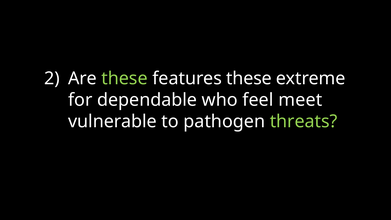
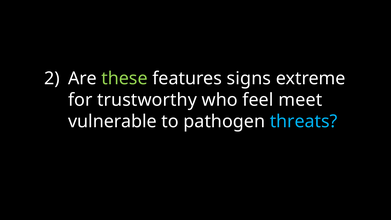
features these: these -> signs (249, 78)
dependable: dependable -> trustworthy (147, 100)
threats colour: light green -> light blue (304, 121)
